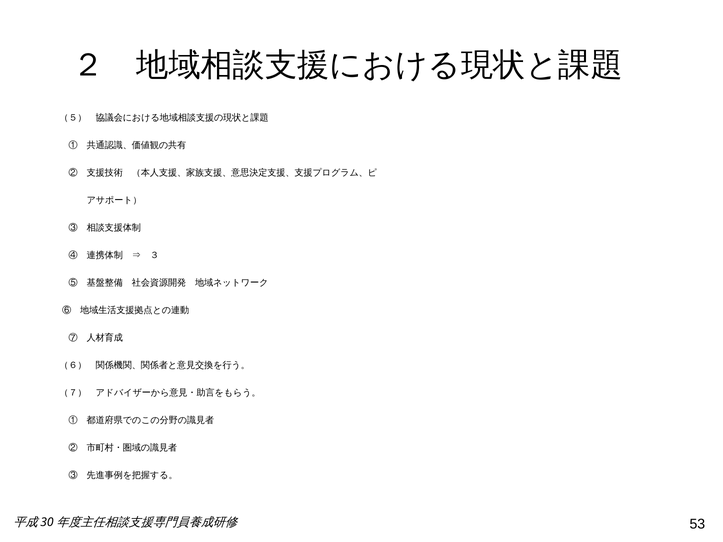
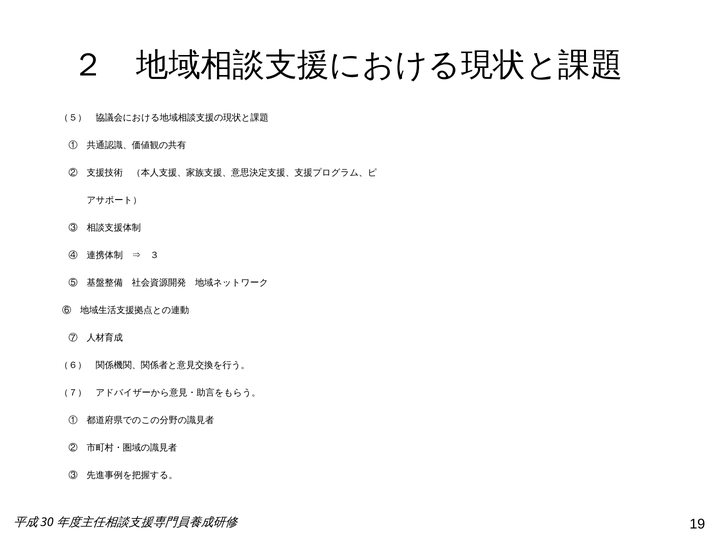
53: 53 -> 19 (697, 525)
